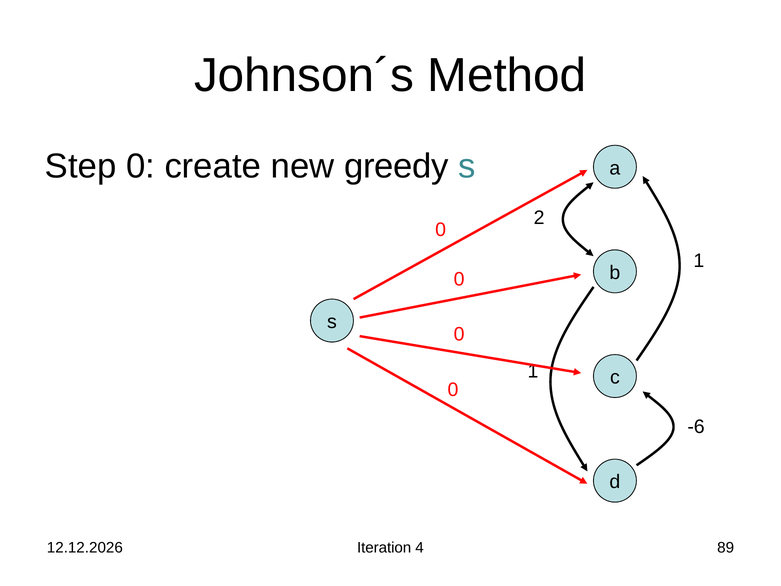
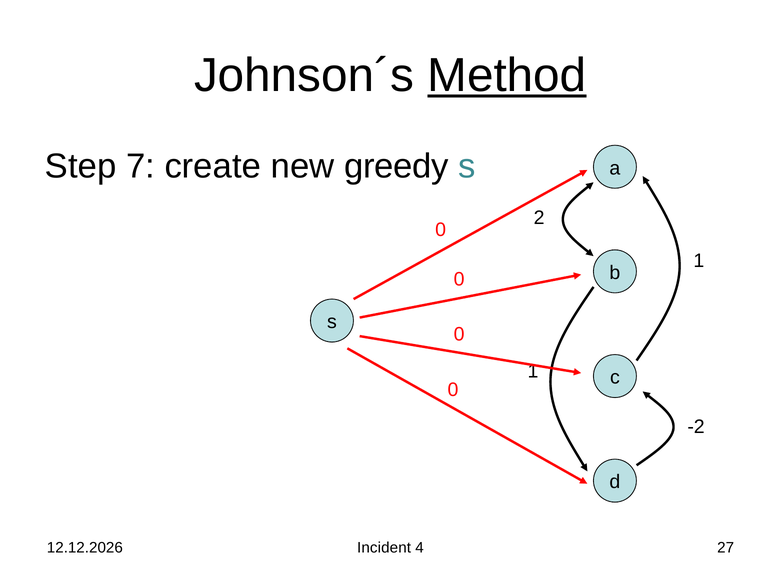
Method underline: none -> present (507, 76)
Step 0: 0 -> 7 (140, 166)
-6: -6 -> -2 (696, 427)
Iteration: Iteration -> Incident (384, 547)
89: 89 -> 27 (726, 547)
